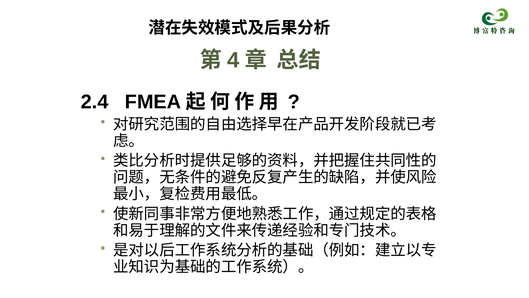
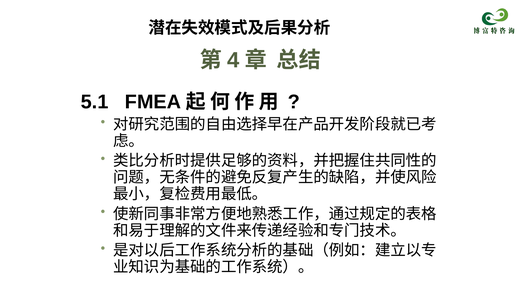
2.4: 2.4 -> 5.1 (95, 102)
